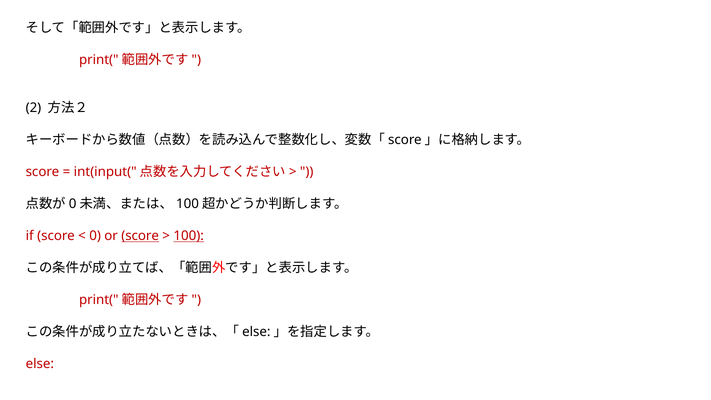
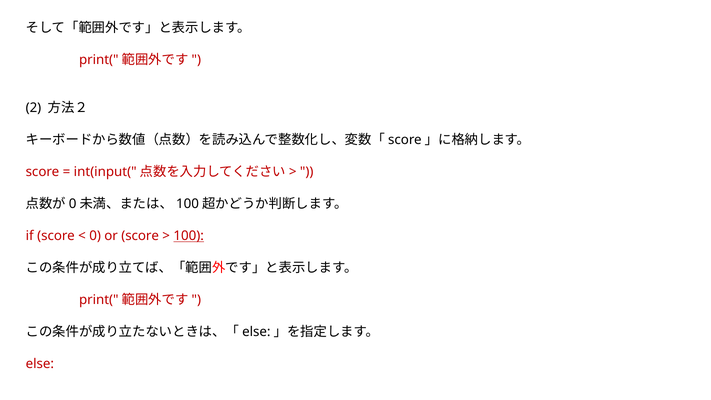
score underline: present -> none (140, 236)
